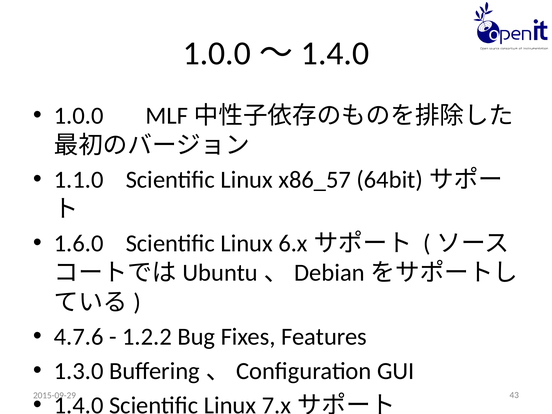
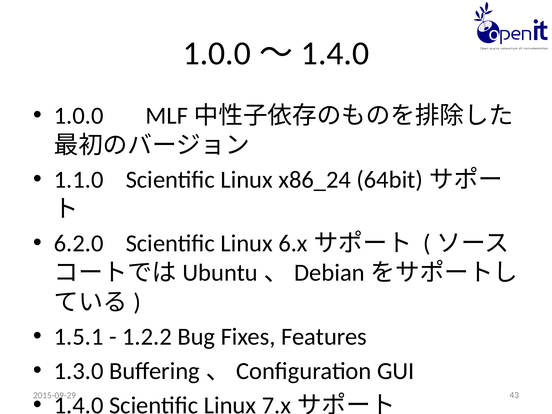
x86_57: x86_57 -> x86_24 (315, 180)
1.6.0: 1.6.0 -> 6.2.0 (79, 243)
4.7.6: 4.7.6 -> 1.5.1 (79, 337)
